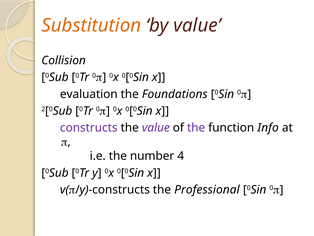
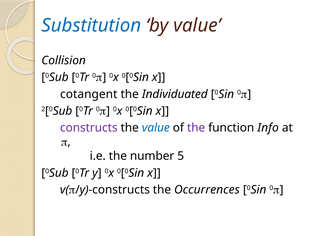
Substitution colour: orange -> blue (91, 25)
evaluation: evaluation -> cotangent (89, 94)
Foundations: Foundations -> Individuated (175, 94)
value colour: purple -> blue (156, 127)
4: 4 -> 5 (181, 156)
Professional: Professional -> Occurrences (207, 189)
